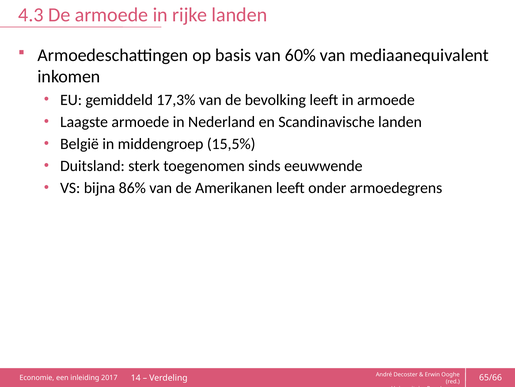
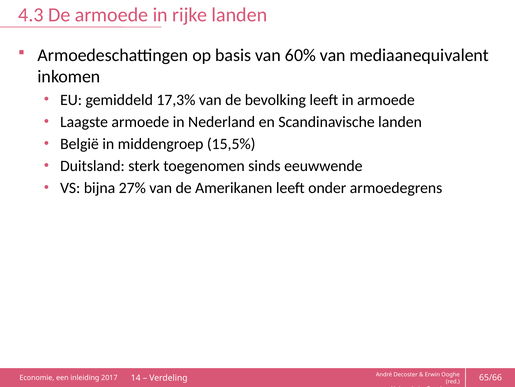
86%: 86% -> 27% (132, 188)
